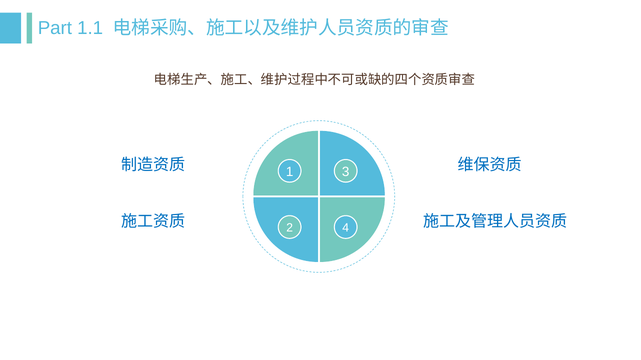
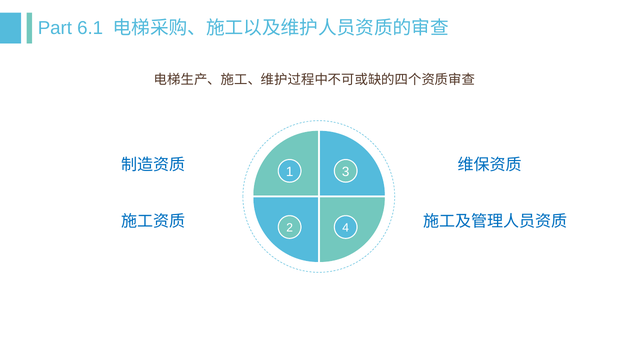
1.1: 1.1 -> 6.1 (90, 28)
